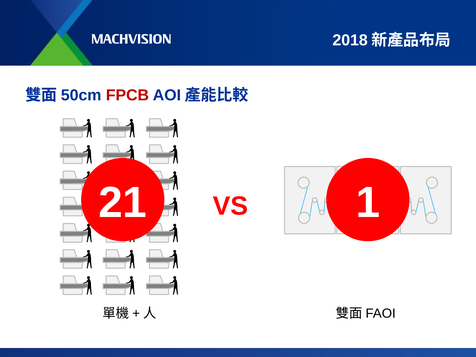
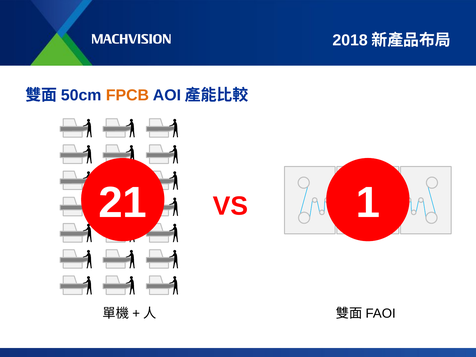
FPCB colour: red -> orange (127, 95)
